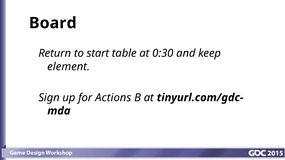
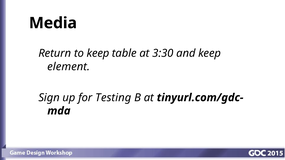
Board: Board -> Media (53, 23)
to start: start -> keep (98, 53)
0:30: 0:30 -> 3:30 (163, 53)
Actions: Actions -> Testing (113, 98)
